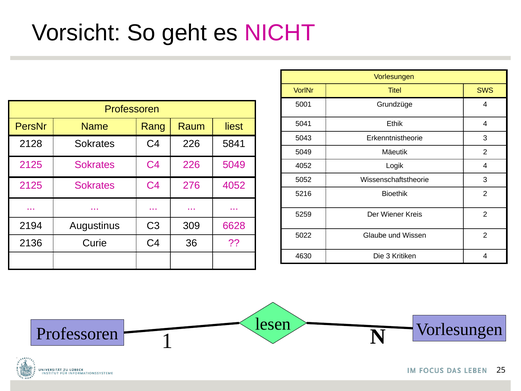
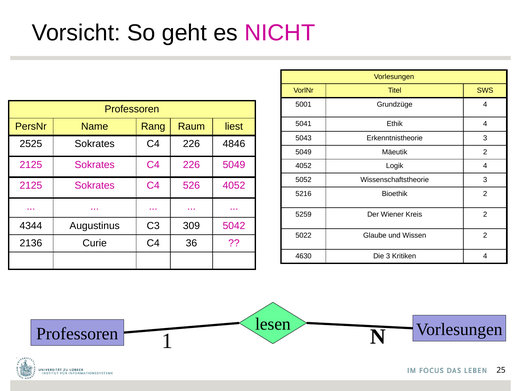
2128: 2128 -> 2525 (31, 144)
5841: 5841 -> 4846 (234, 144)
276: 276 -> 526 (191, 185)
2194: 2194 -> 4344 (31, 226)
6628: 6628 -> 5042 (234, 226)
